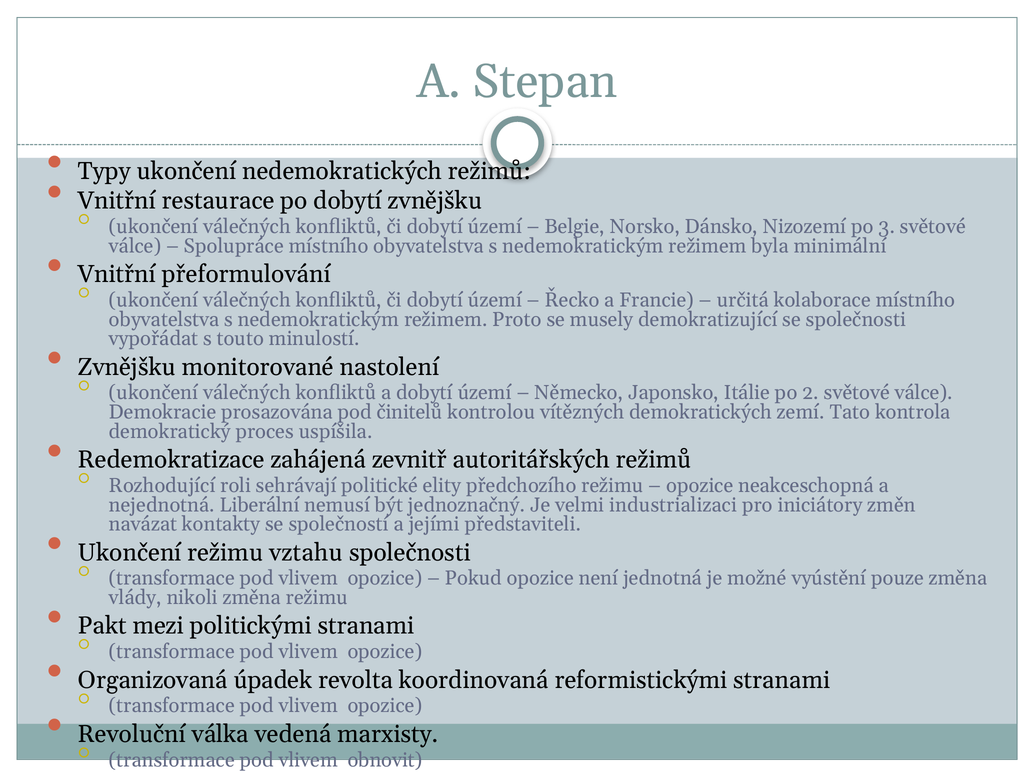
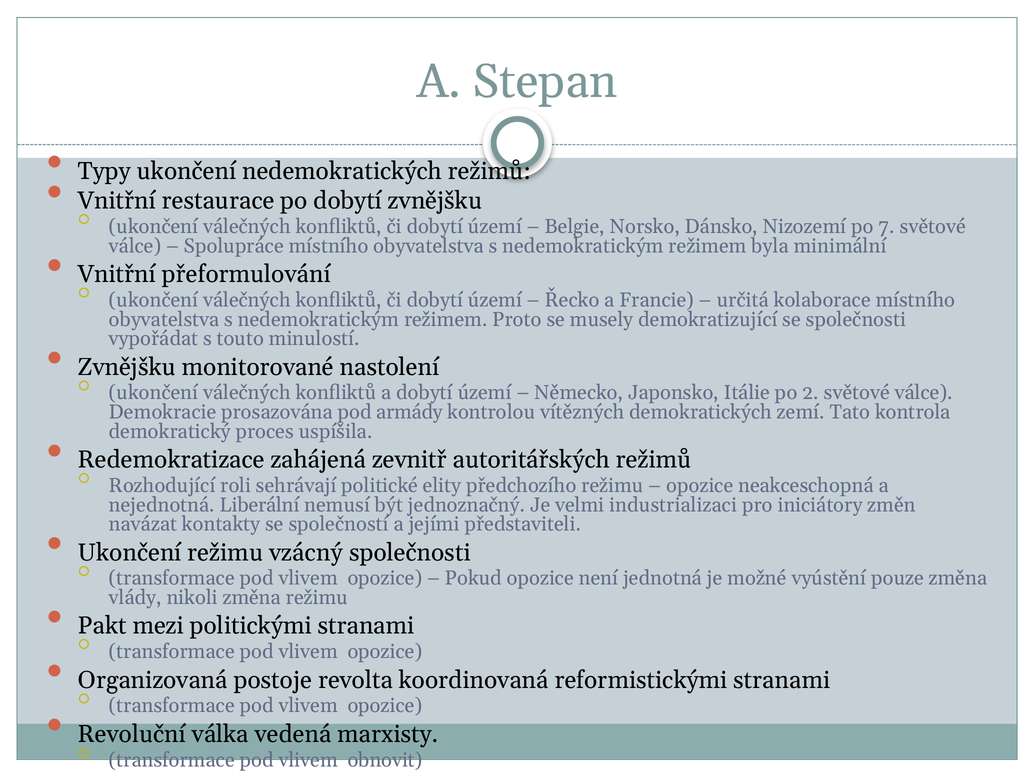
3: 3 -> 7 (887, 226)
činitelů: činitelů -> armády (410, 412)
vztahu: vztahu -> vzácný (306, 552)
úpadek: úpadek -> postoje (273, 679)
